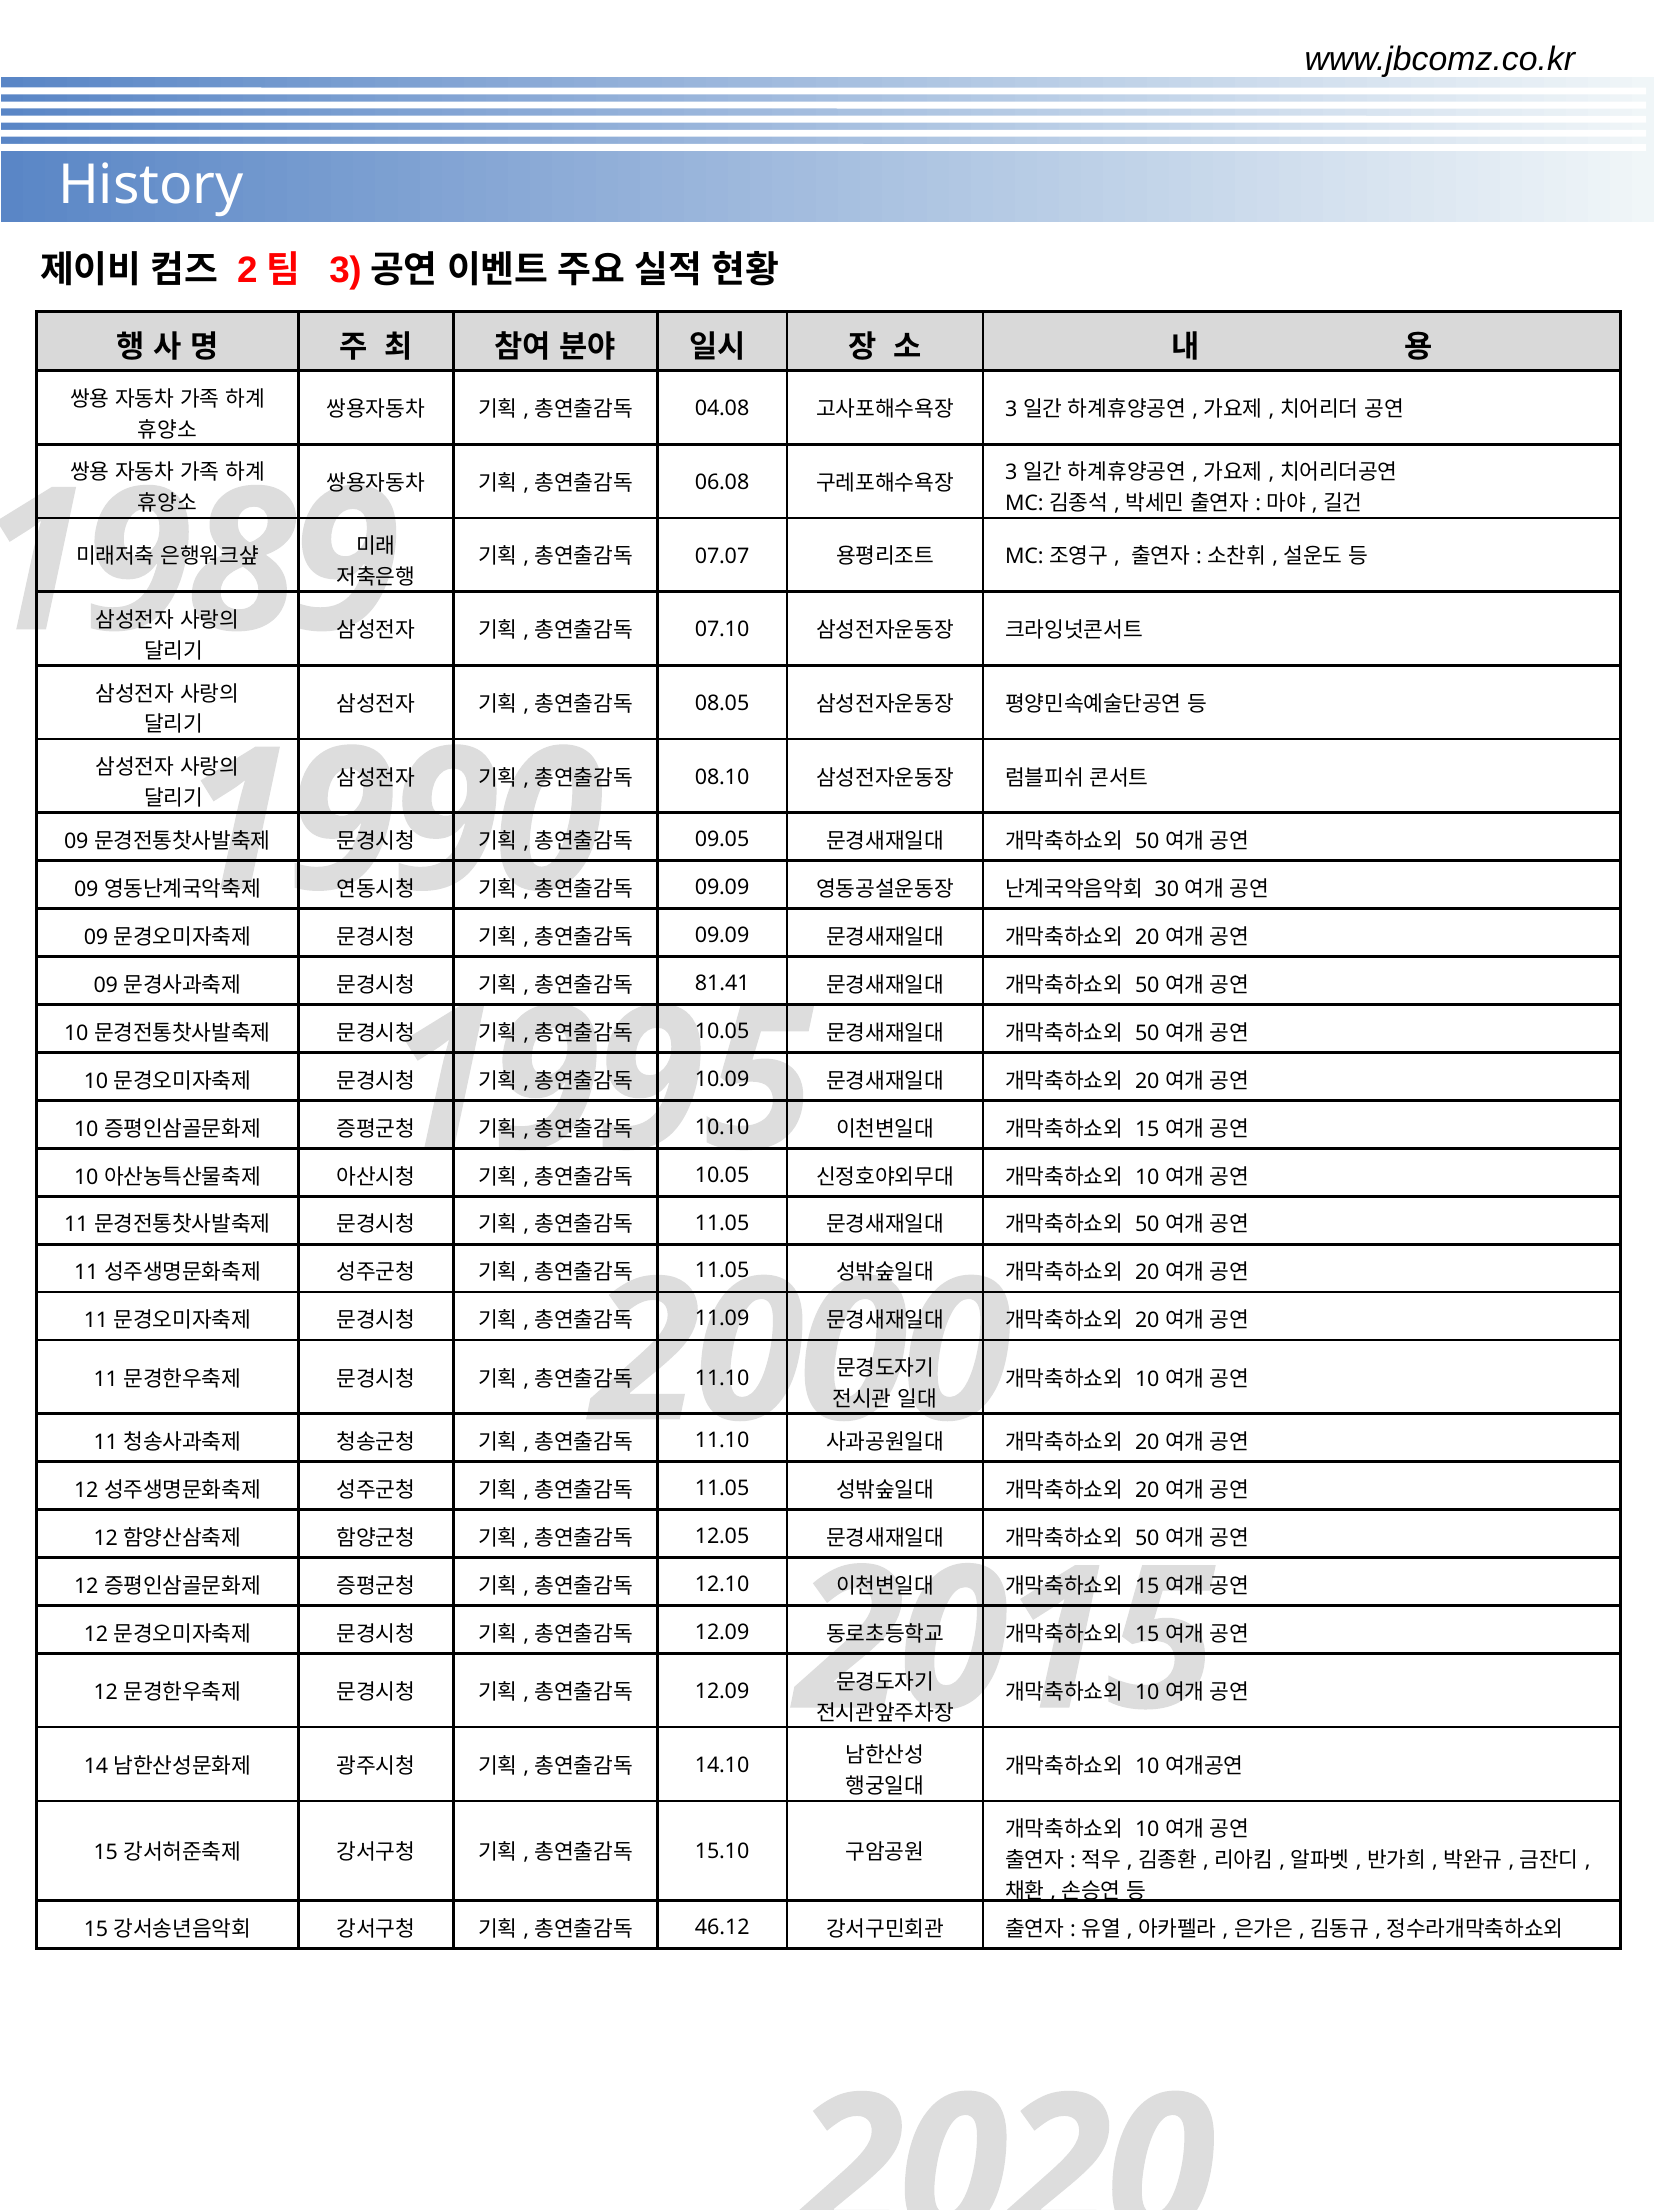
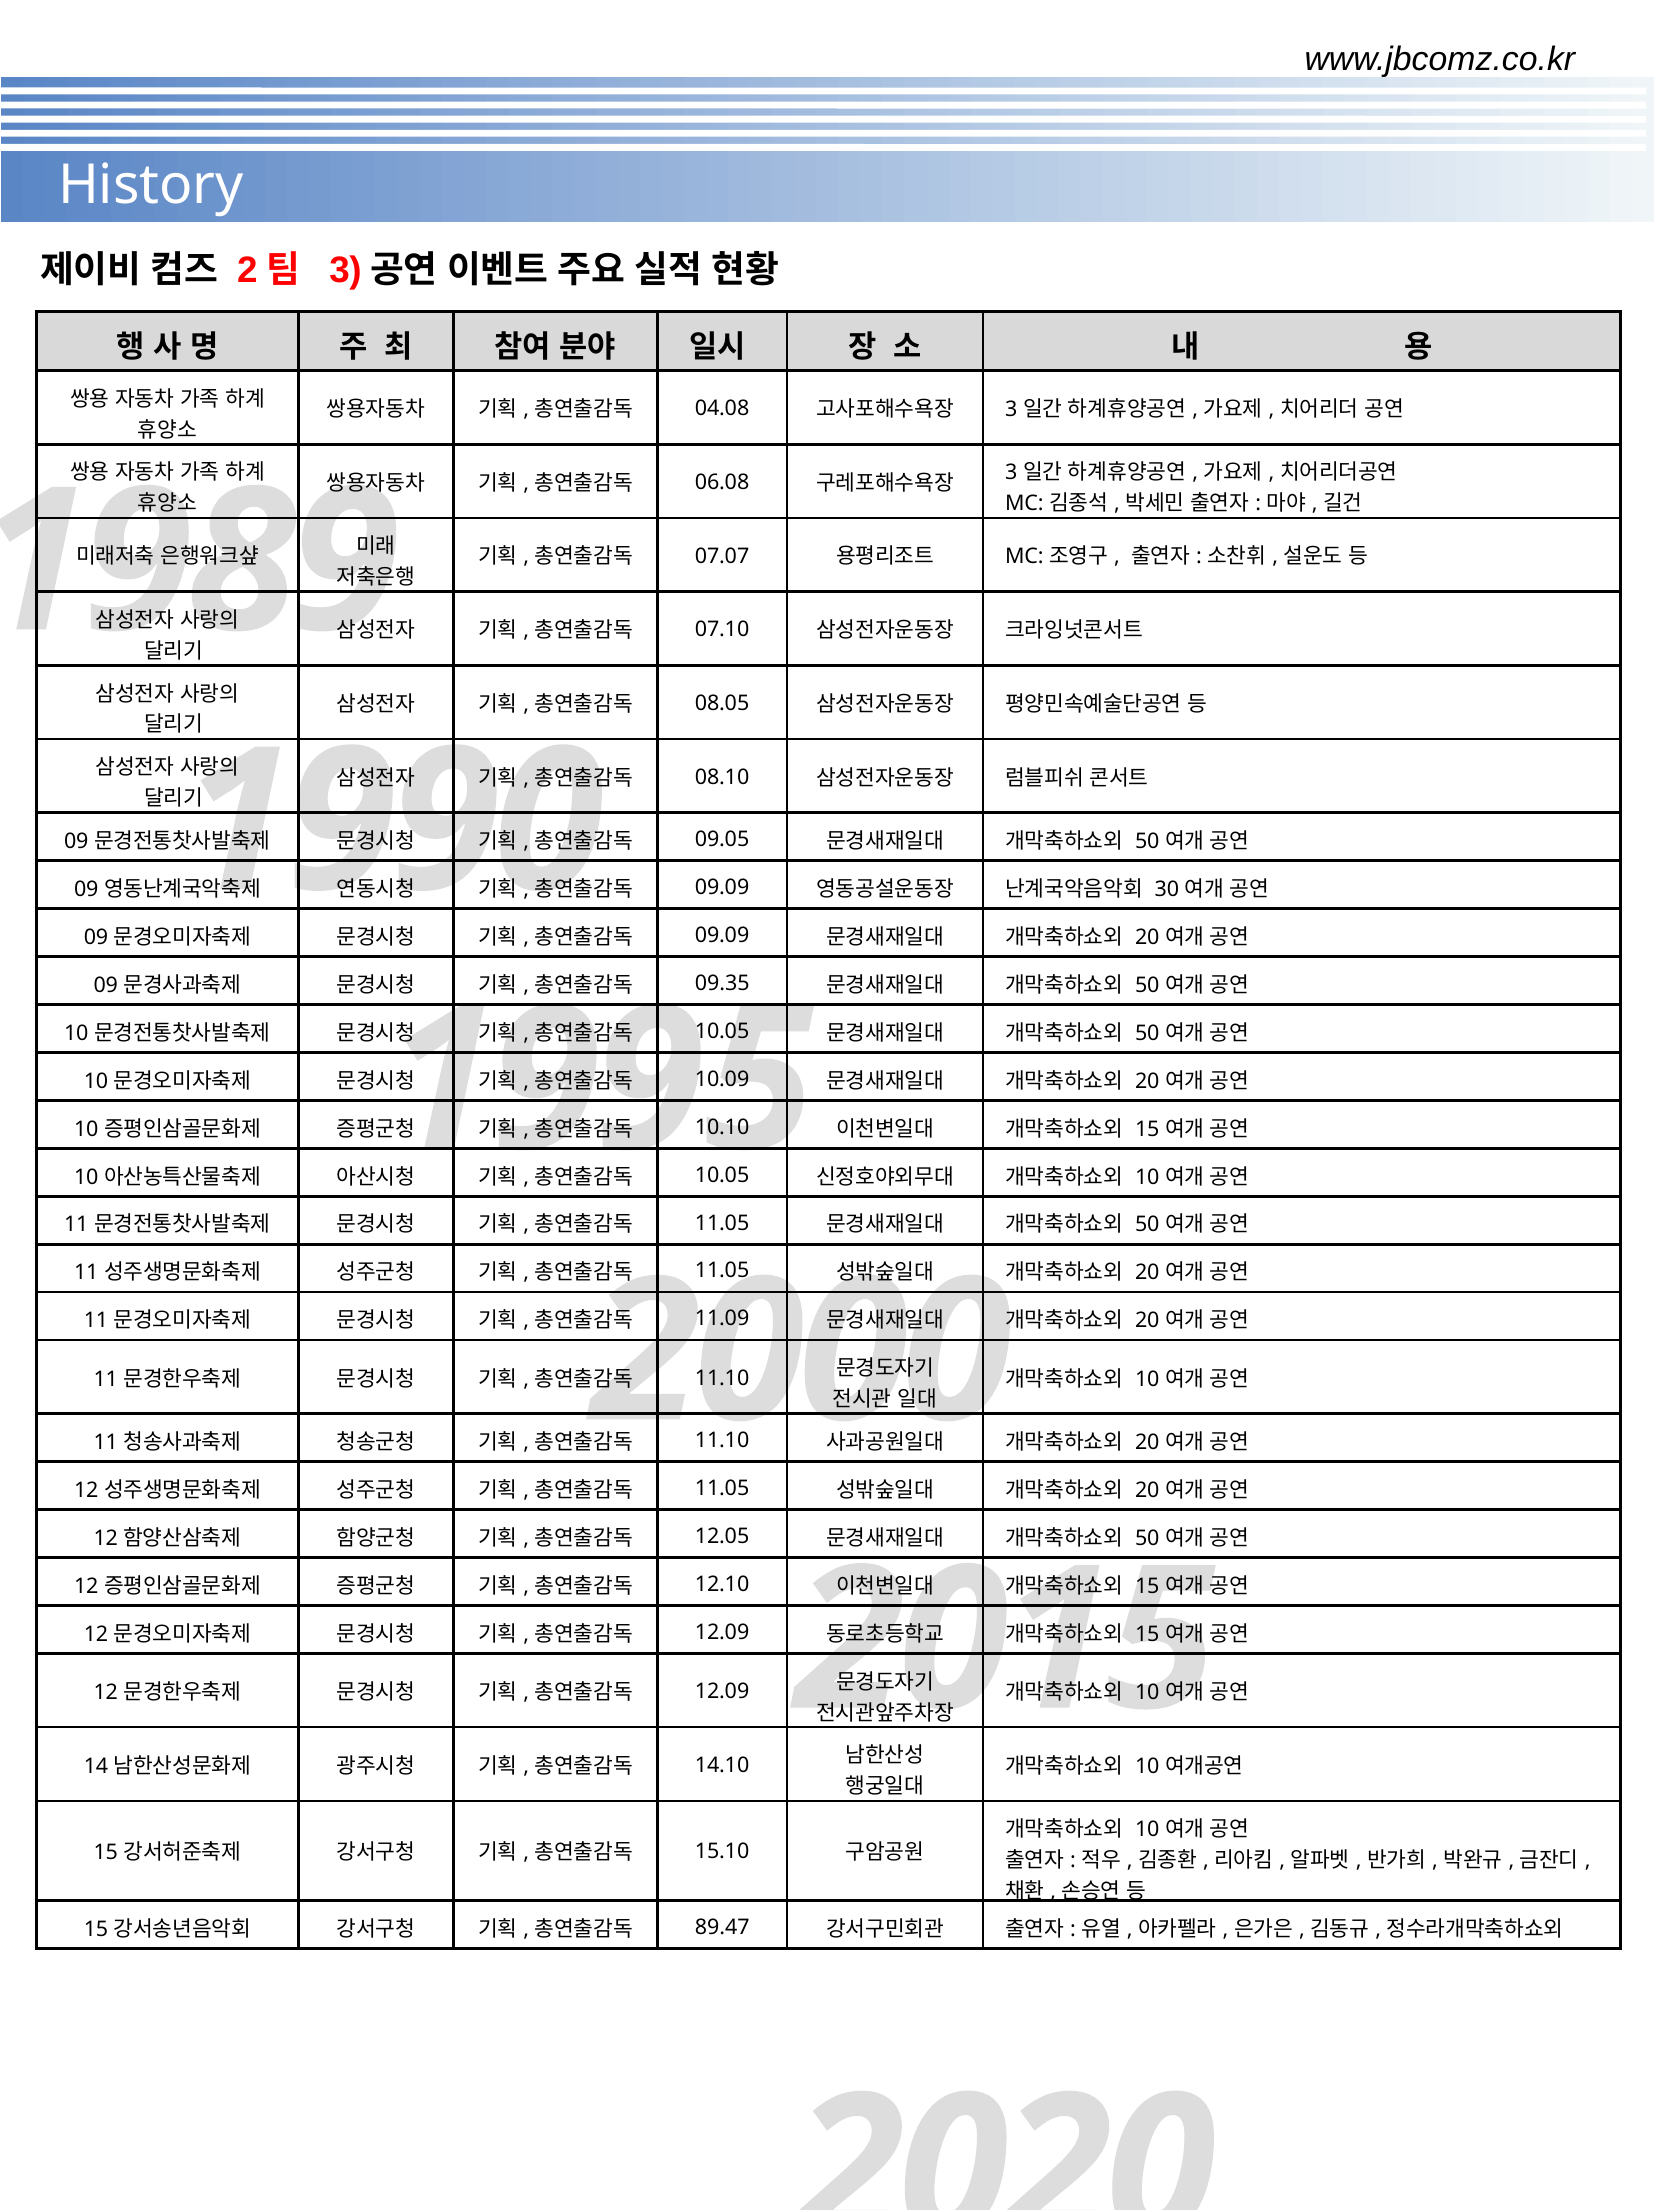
81.41: 81.41 -> 09.35 (722, 983)
46.12: 46.12 -> 89.47 (722, 1926)
